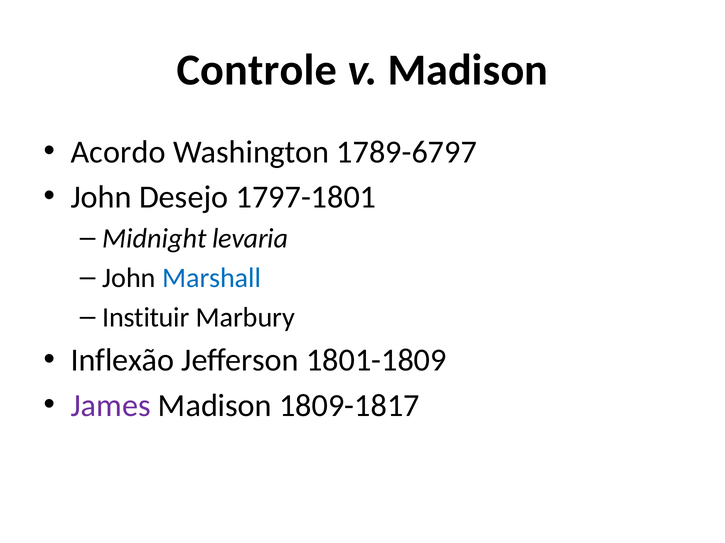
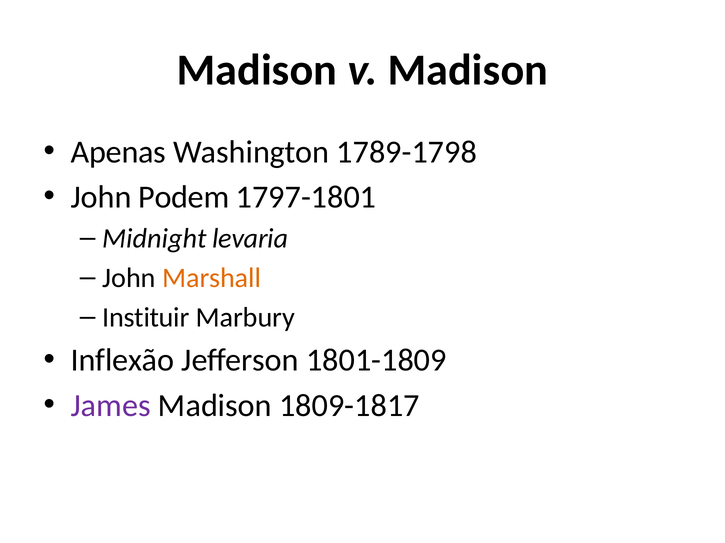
Controle: Controle -> Madison (257, 70)
Acordo: Acordo -> Apenas (118, 152)
1789-6797: 1789-6797 -> 1789-1798 (407, 152)
Desejo: Desejo -> Podem (184, 197)
Marshall colour: blue -> orange (212, 278)
